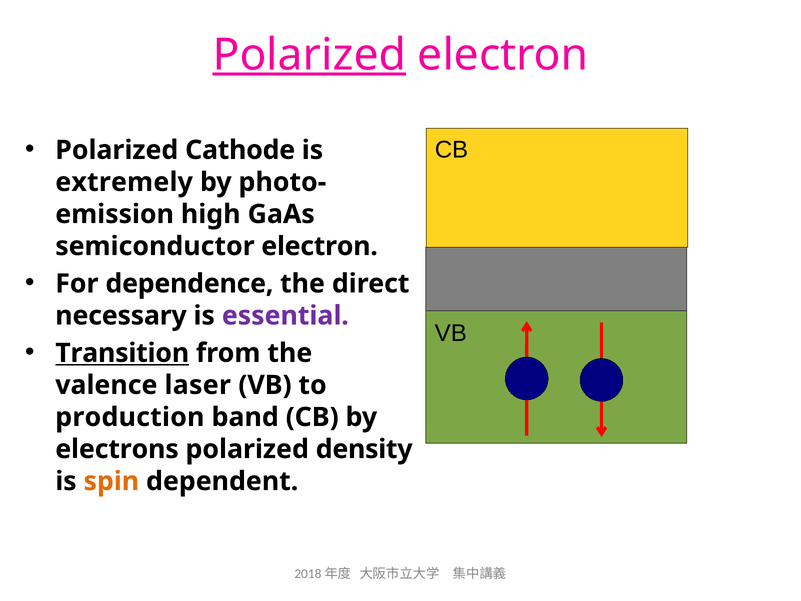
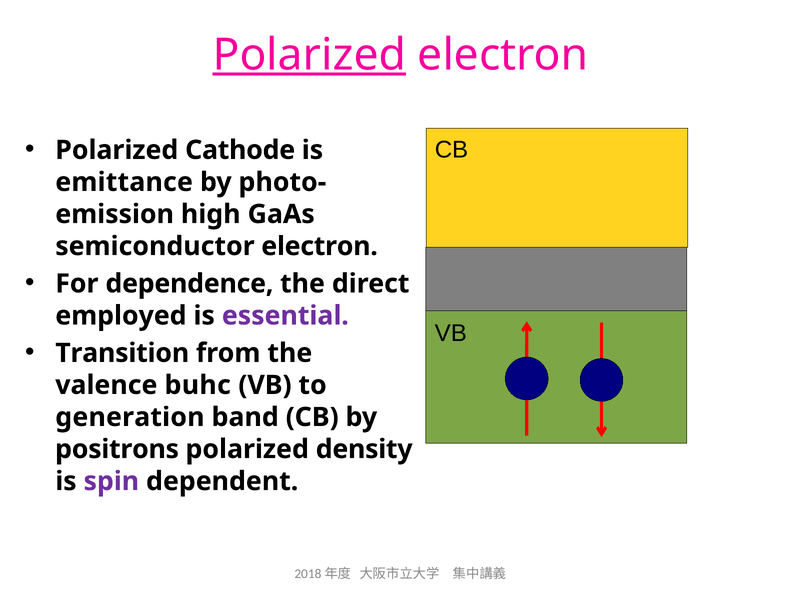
extremely: extremely -> emittance (124, 182)
necessary: necessary -> employed (121, 316)
Transition underline: present -> none (122, 353)
laser: laser -> buhc (198, 385)
production: production -> generation (130, 417)
electrons: electrons -> positrons (117, 449)
spin colour: orange -> purple (111, 481)
